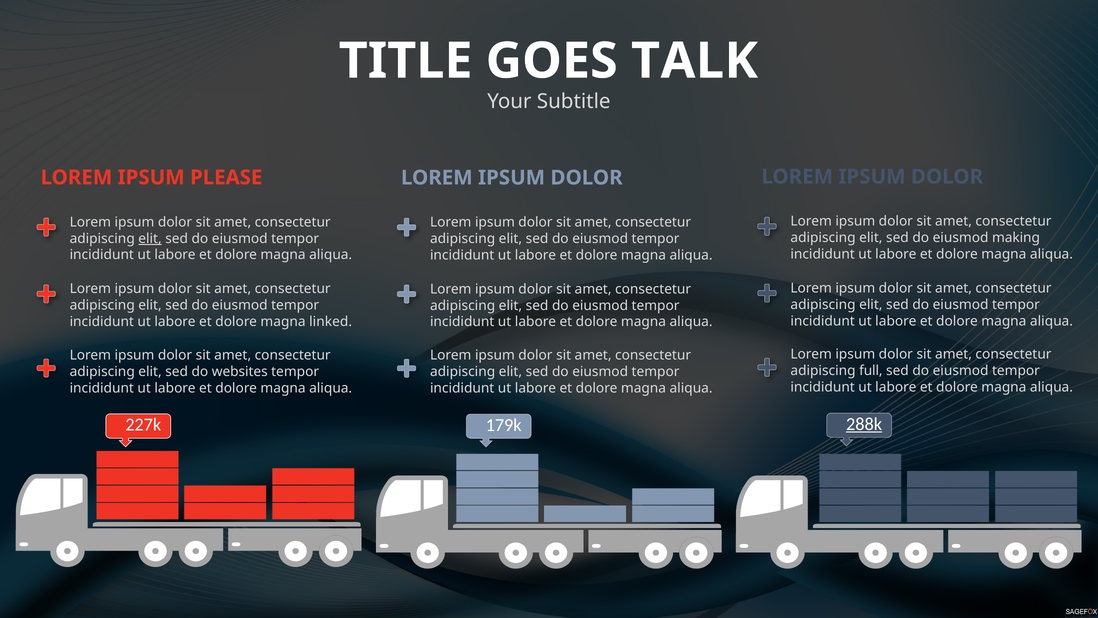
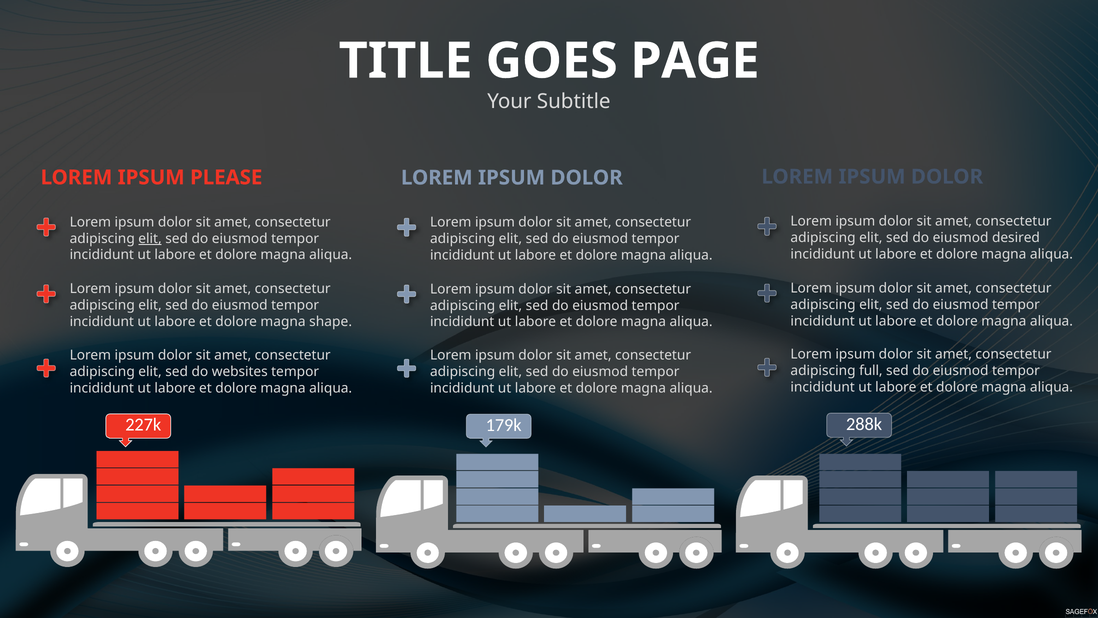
TALK: TALK -> PAGE (695, 61)
making: making -> desired (1016, 238)
linked: linked -> shape (331, 322)
288k underline: present -> none (864, 424)
